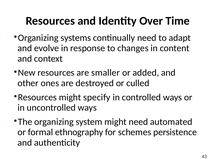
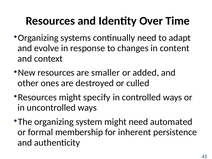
ethnography: ethnography -> membership (79, 132)
schemes: schemes -> inherent (135, 132)
